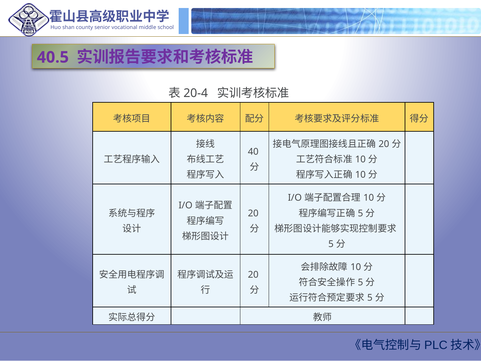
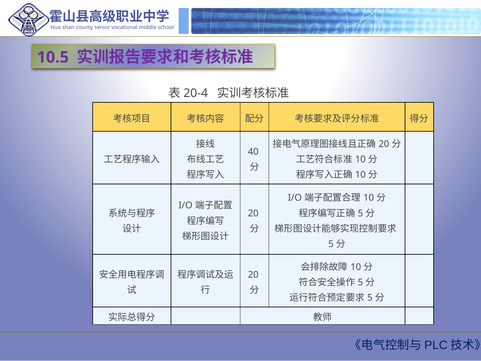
40.5: 40.5 -> 10.5 (53, 57)
